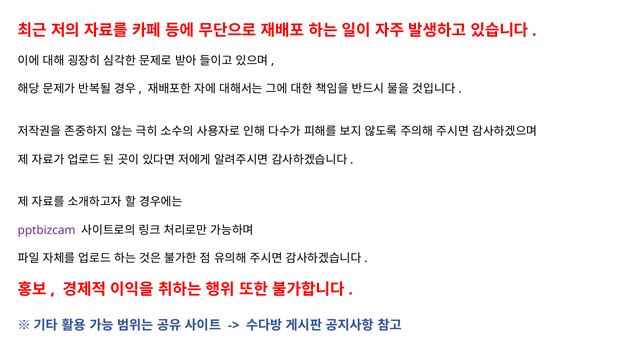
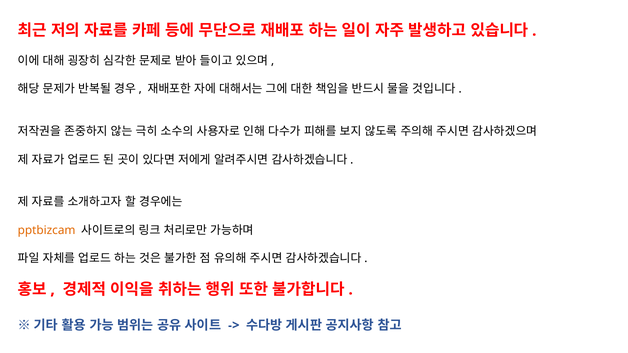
pptbizcam colour: purple -> orange (47, 230)
